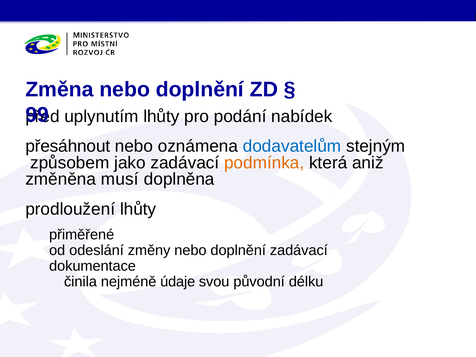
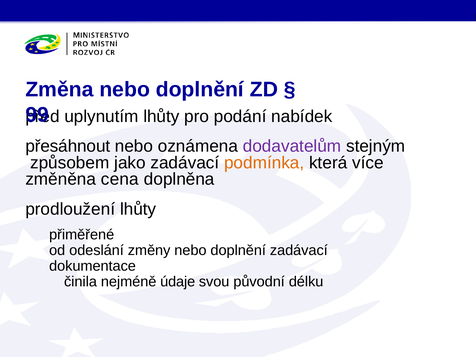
dodavatelům colour: blue -> purple (292, 146)
aniž: aniž -> více (368, 163)
musí: musí -> cena (120, 179)
